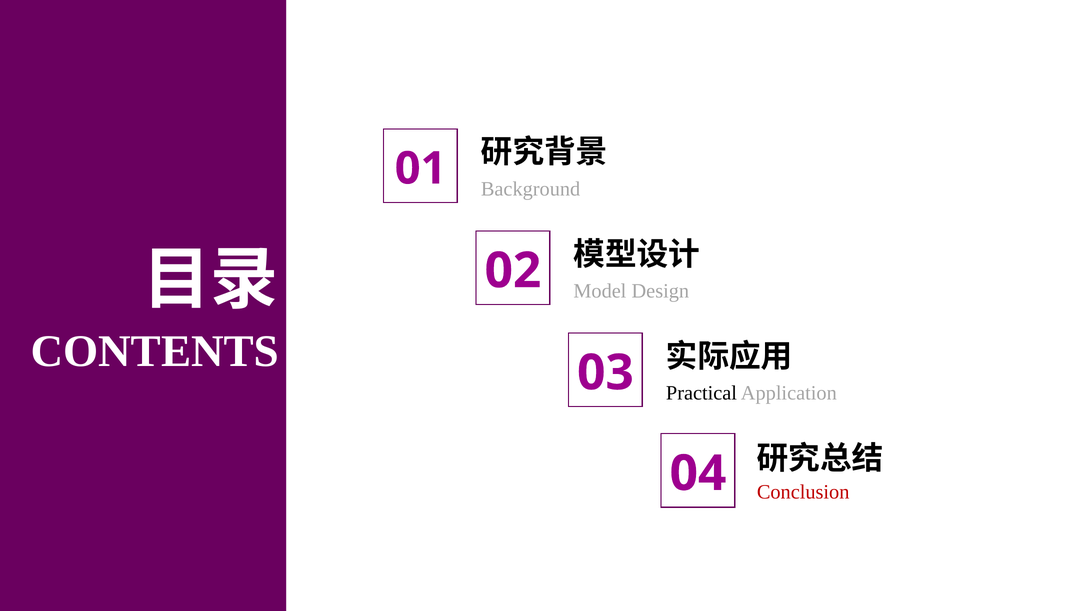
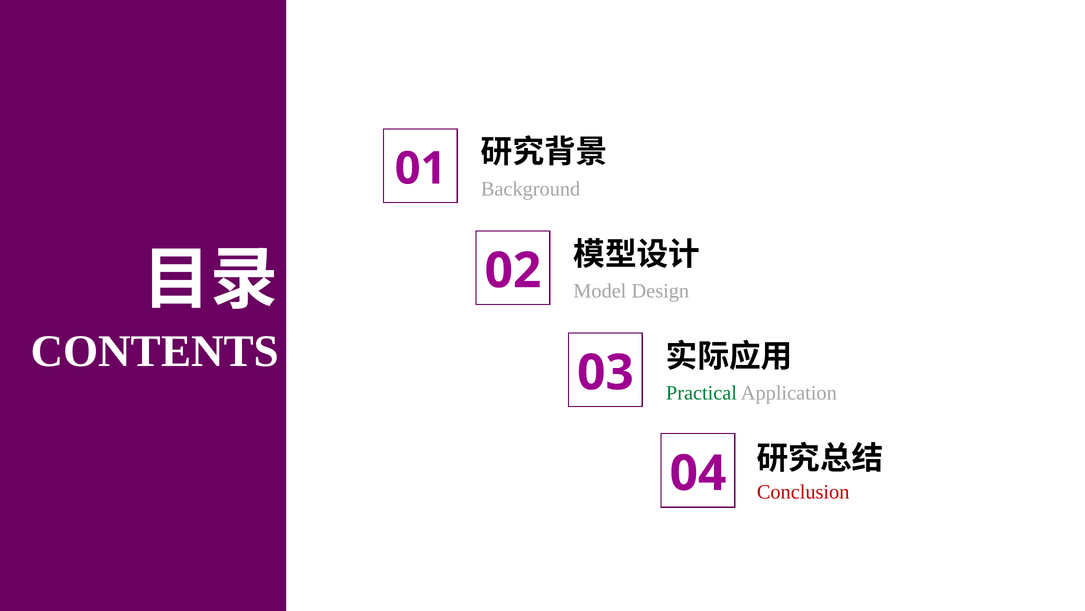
Practical colour: black -> green (701, 392)
